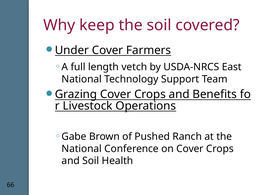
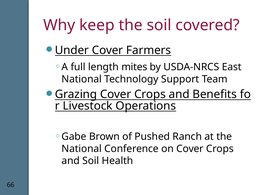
vetch: vetch -> mites (134, 67)
